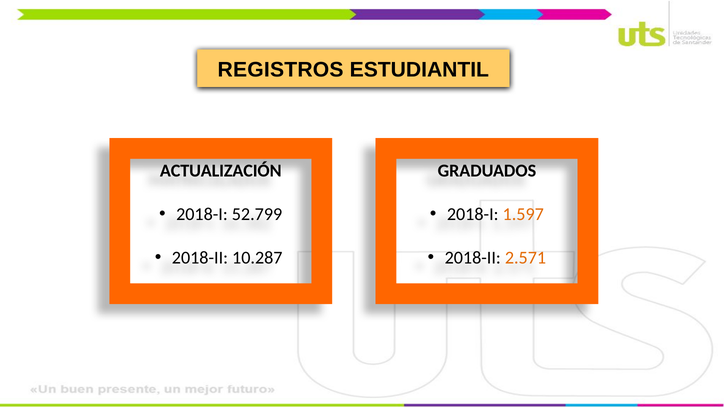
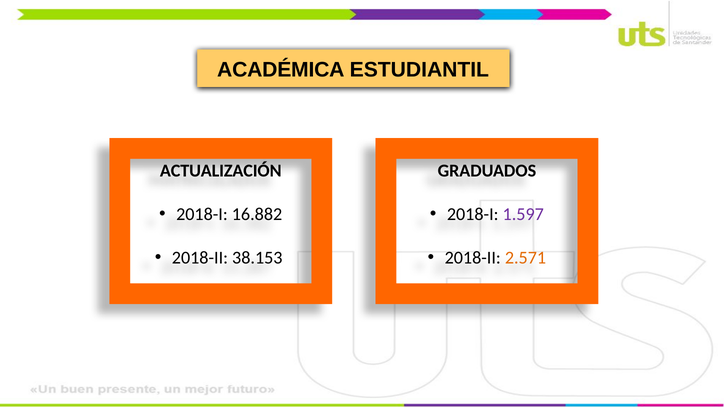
REGISTROS: REGISTROS -> ACADÉMICA (281, 70)
52.799: 52.799 -> 16.882 (257, 214)
1.597 colour: orange -> purple (523, 214)
10.287: 10.287 -> 38.153 (257, 258)
